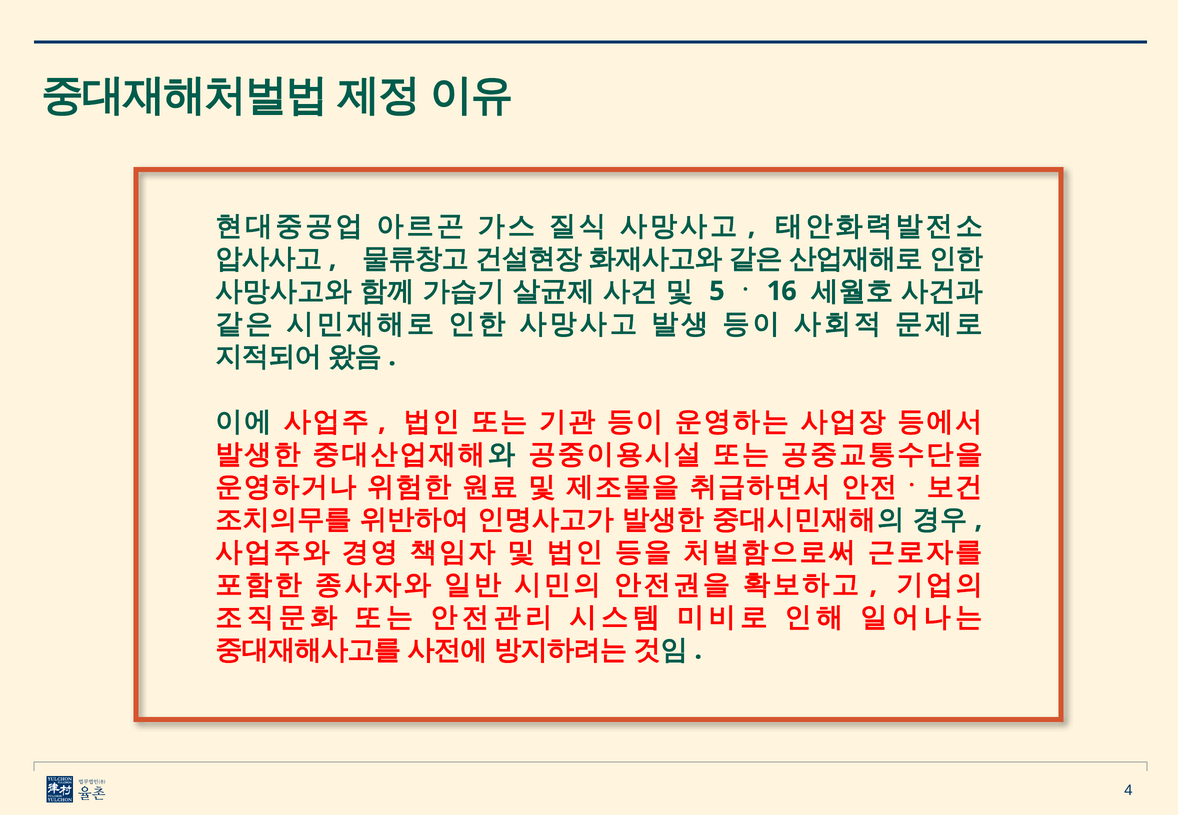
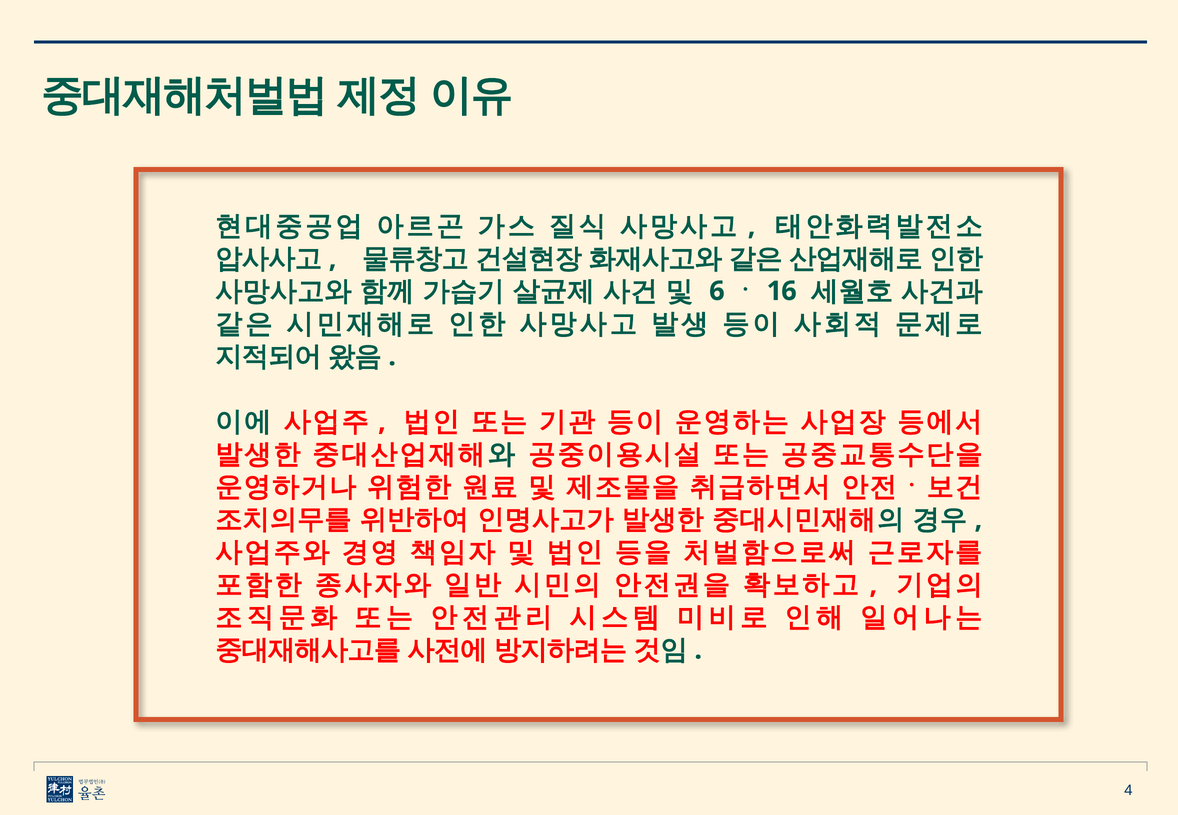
5: 5 -> 6 (717, 291)
